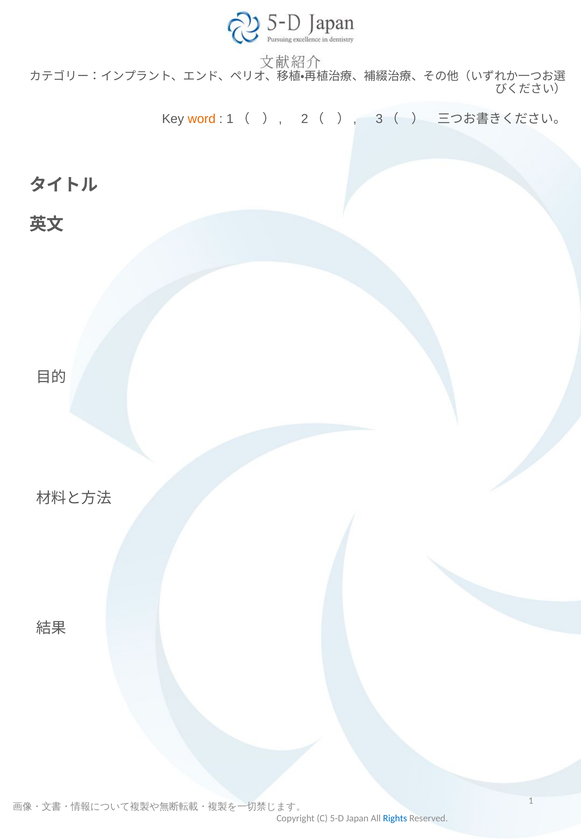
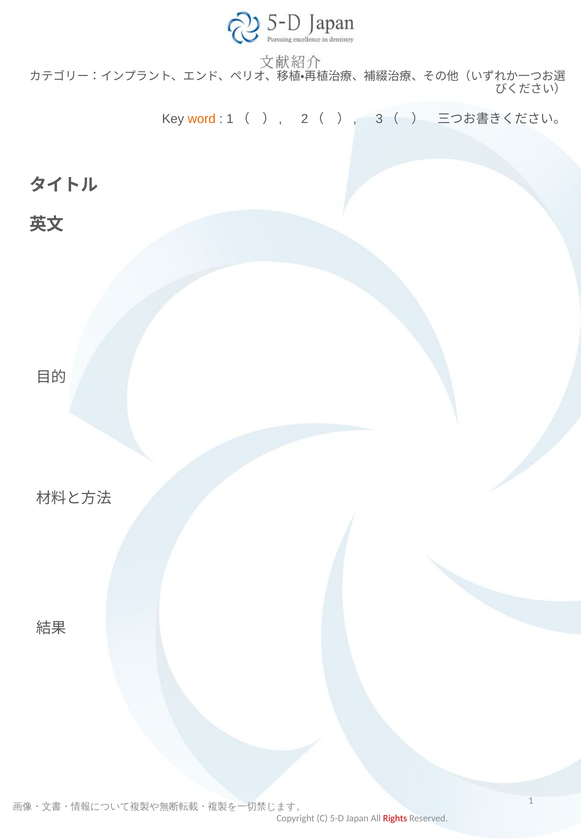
Rights colour: blue -> red (395, 819)
